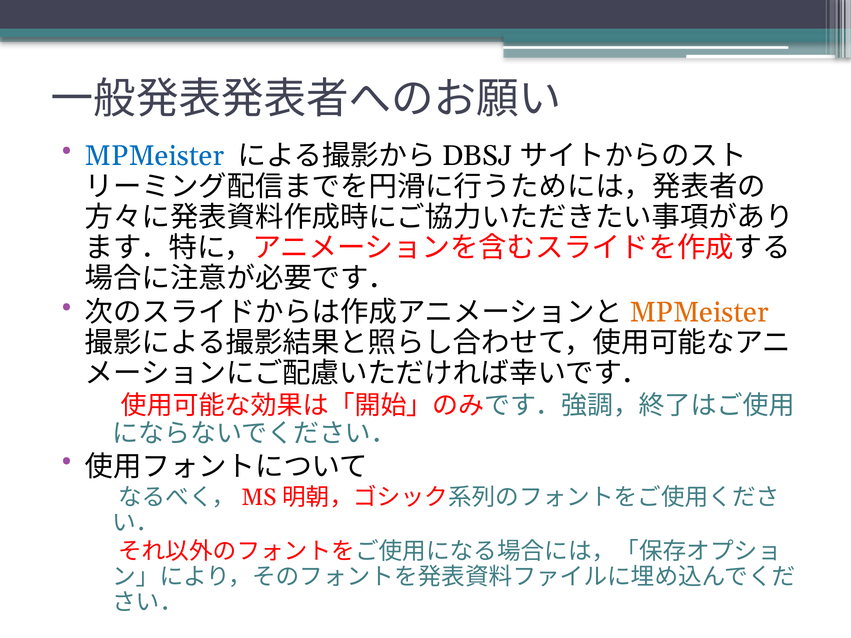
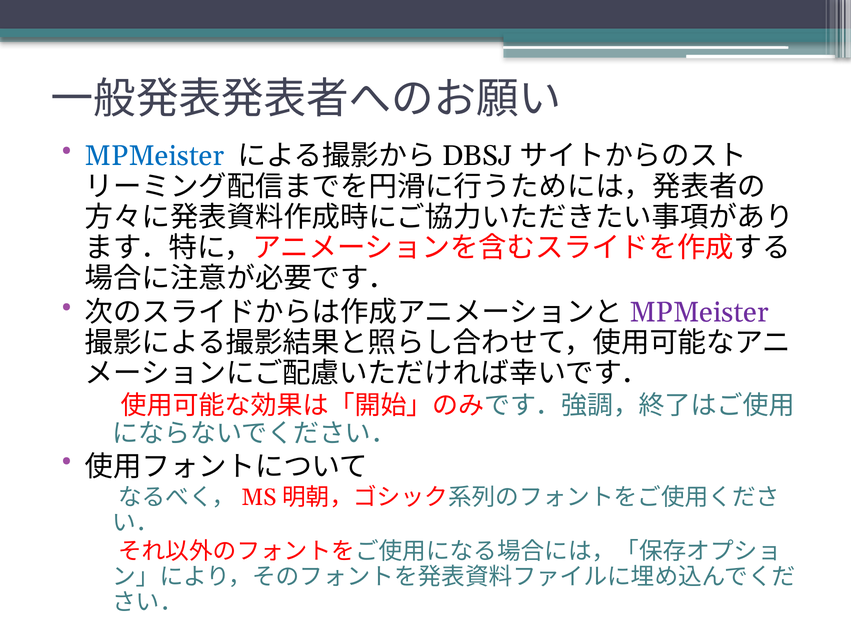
MPMeister colour: orange -> purple (699, 312)
